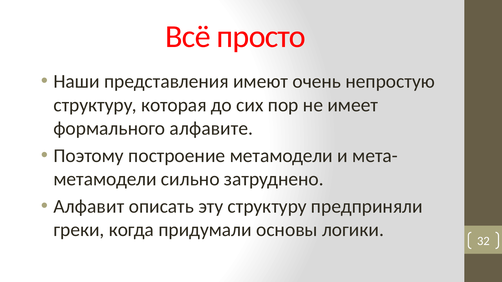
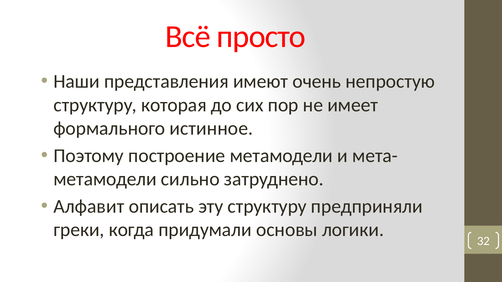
алфавите: алфавите -> истинное (211, 129)
